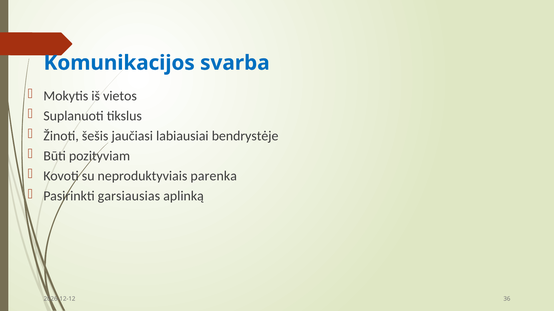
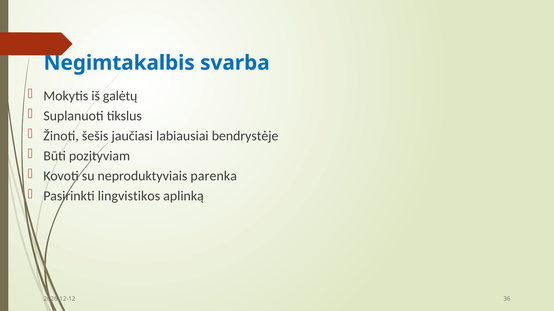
Komunikacijos: Komunikacijos -> Negimtakalbis (119, 63)
vietos: vietos -> galėtų (120, 96)
garsiausias: garsiausias -> lingvistikos (129, 196)
